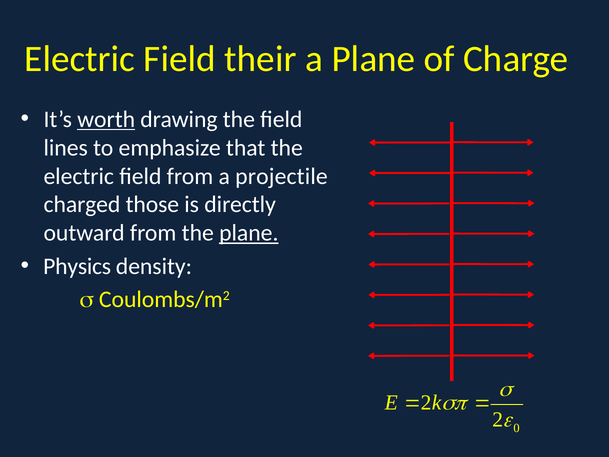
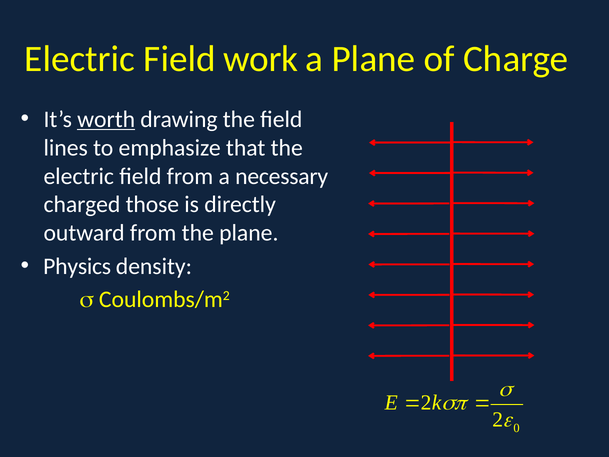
their: their -> work (261, 59)
projectile: projectile -> necessary (282, 176)
plane underline: present -> none (249, 233)
